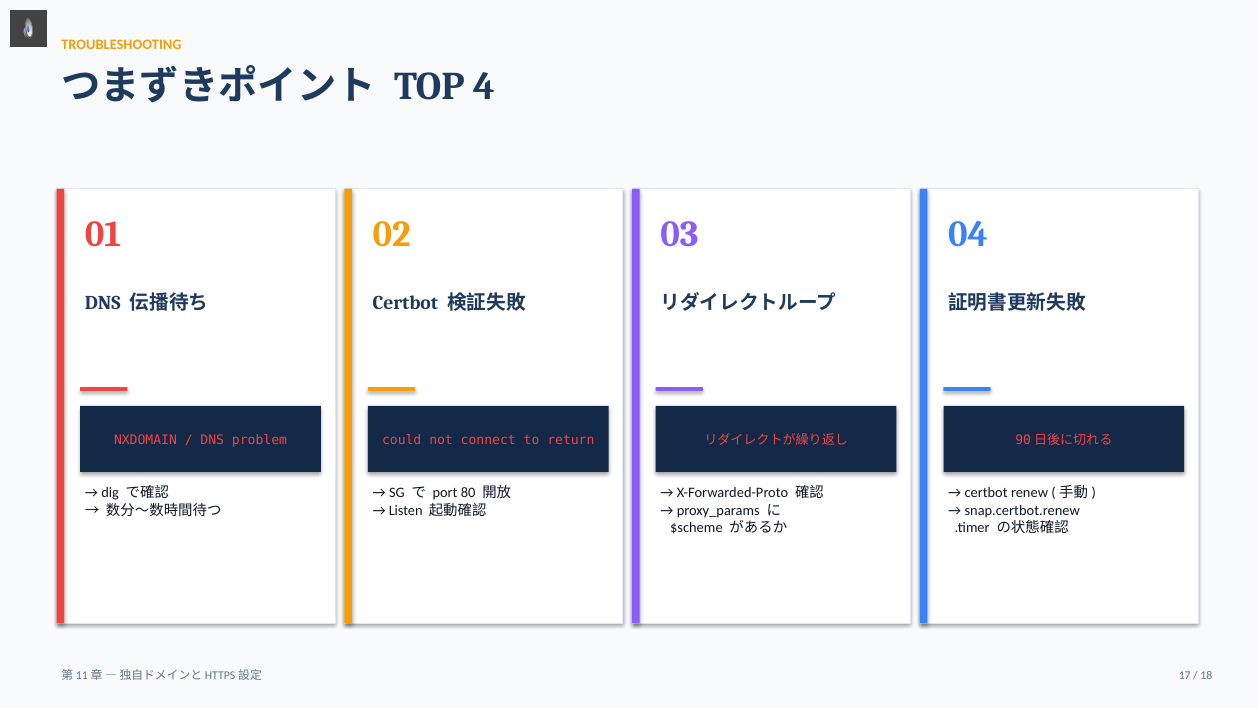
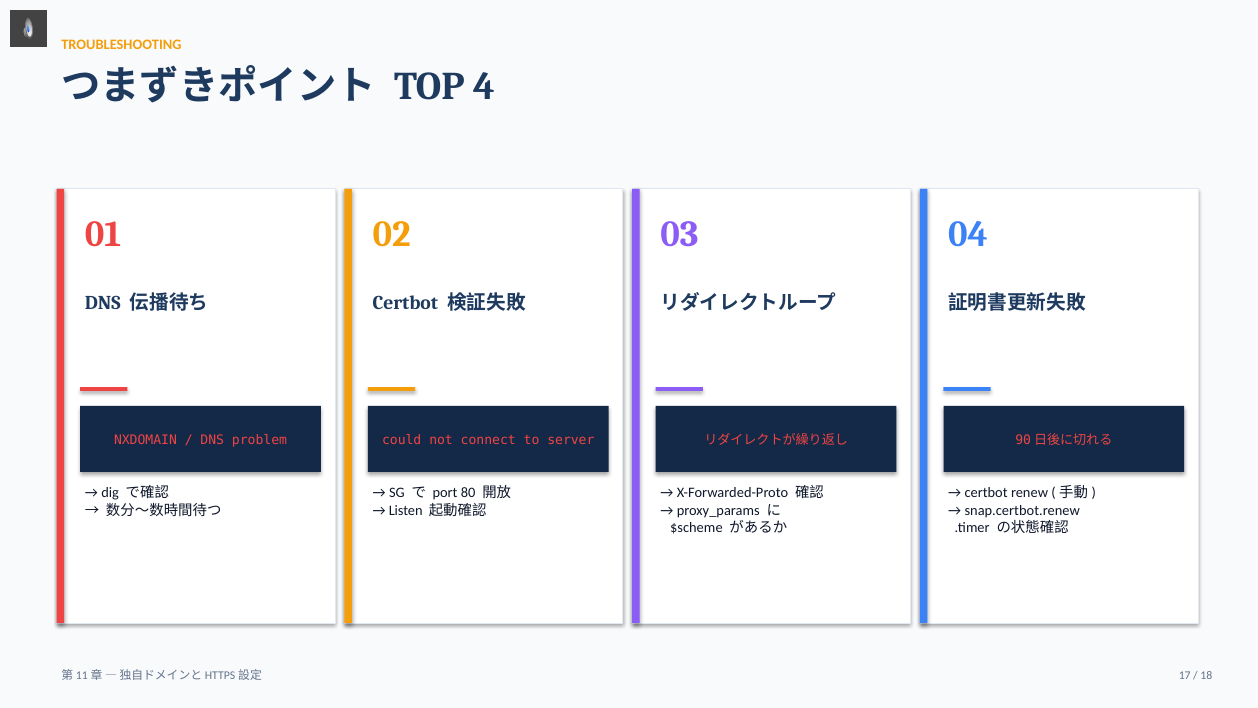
return: return -> server (571, 440)
